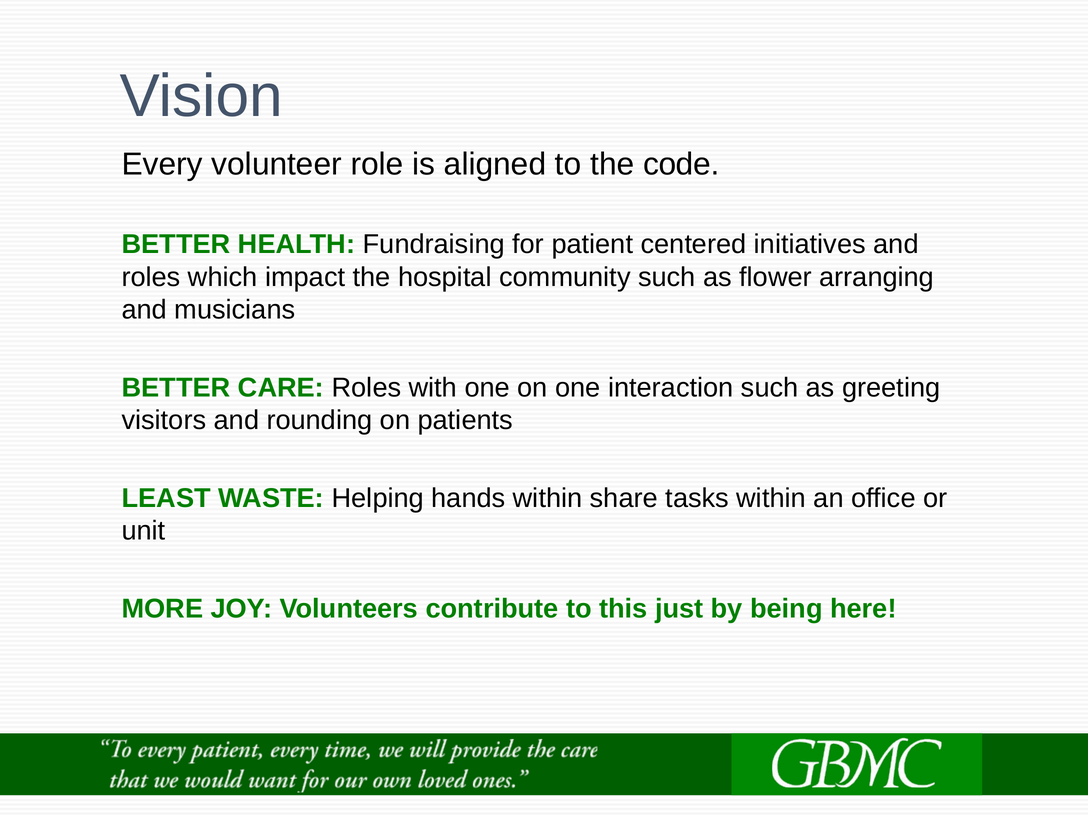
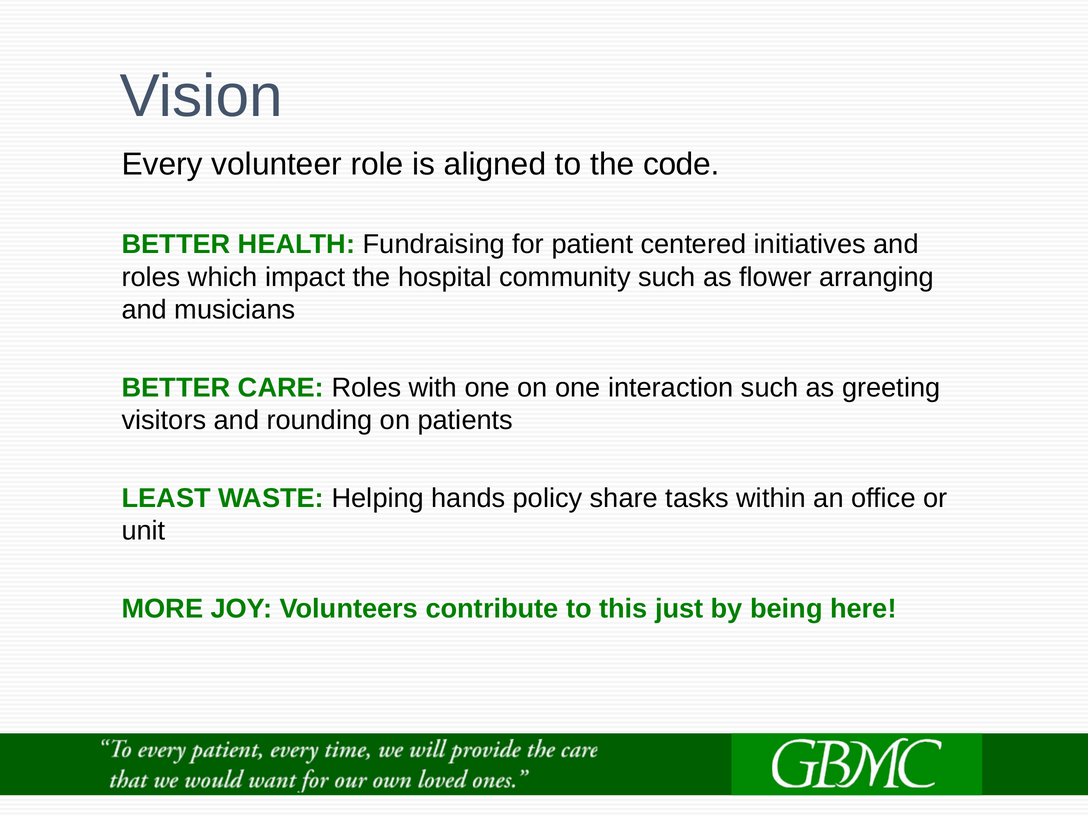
hands within: within -> policy (548, 498)
